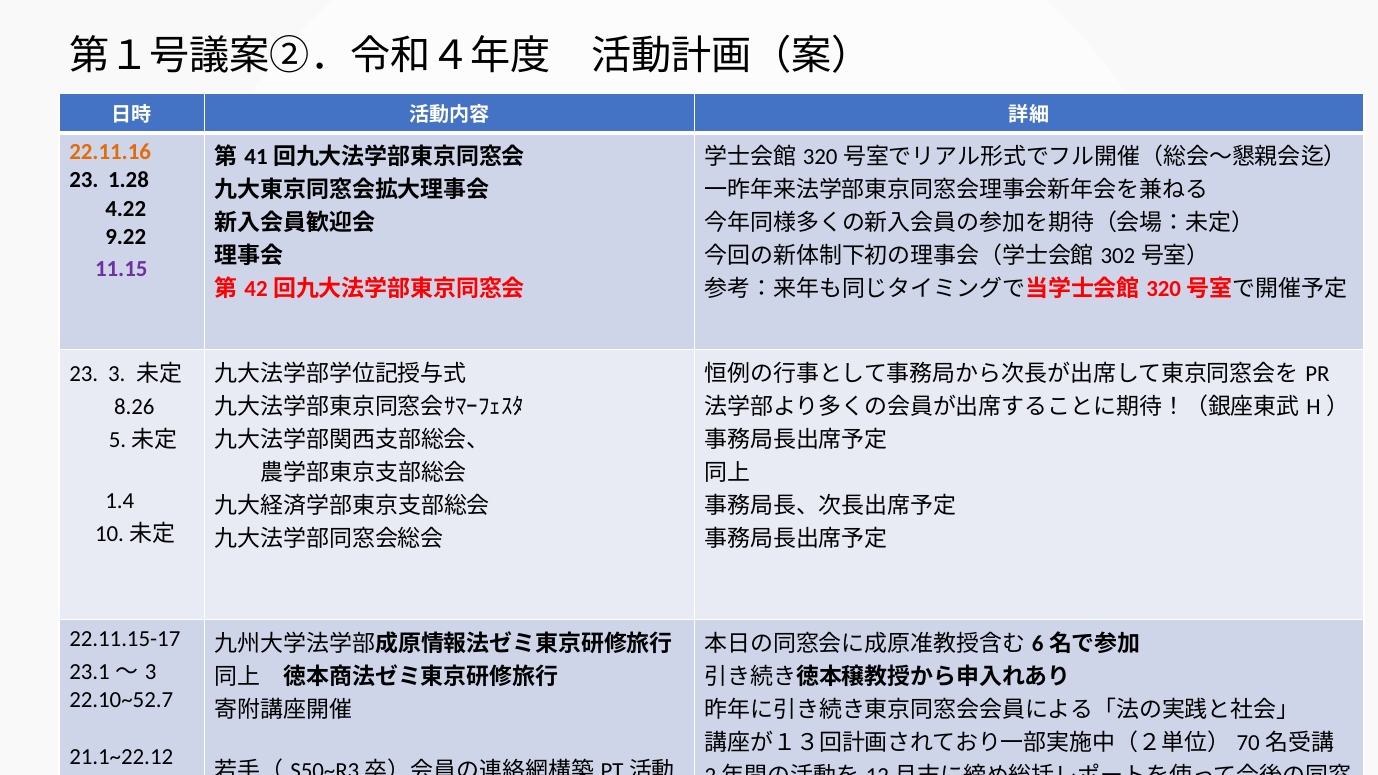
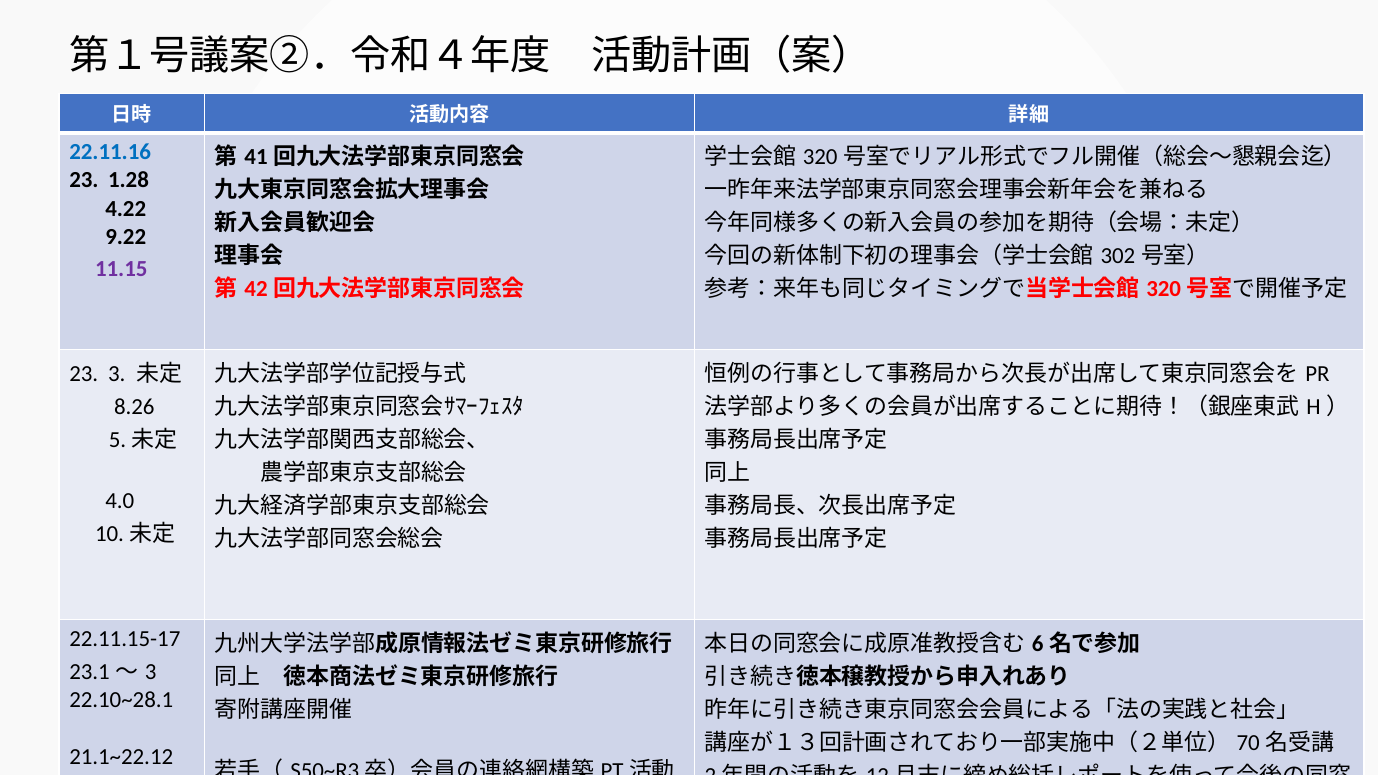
22.11.16 colour: orange -> blue (110, 152)
1.4: 1.4 -> 4.0 (120, 501)
22.10~52.7: 22.10~52.7 -> 22.10~28.1 (121, 700)
